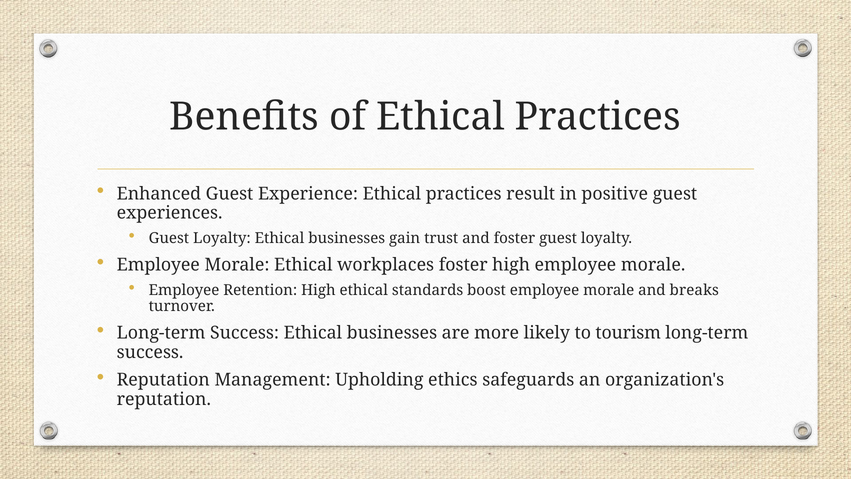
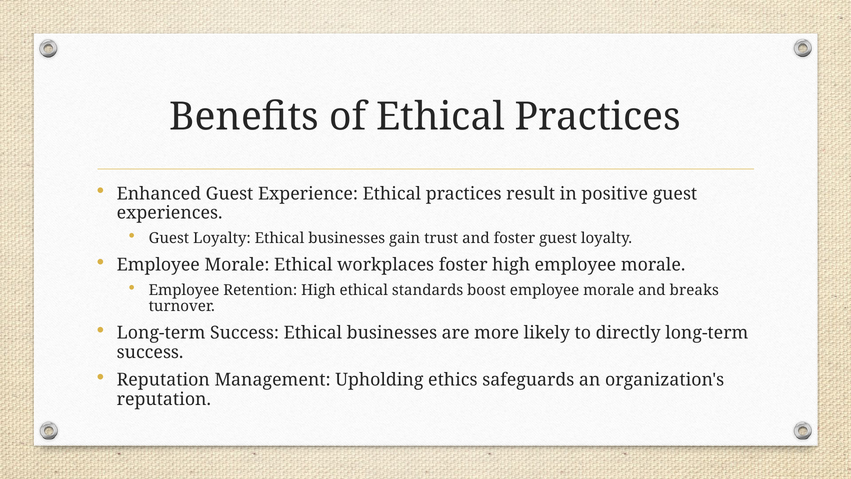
tourism: tourism -> directly (628, 333)
